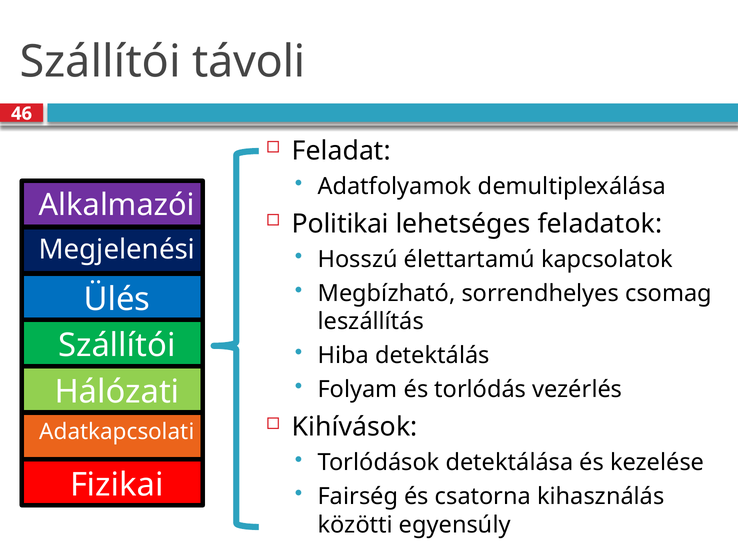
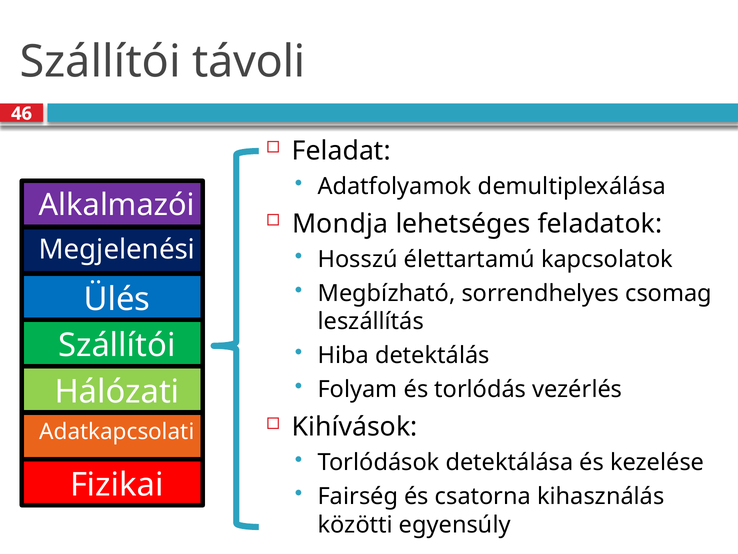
Politikai: Politikai -> Mondja (340, 224)
